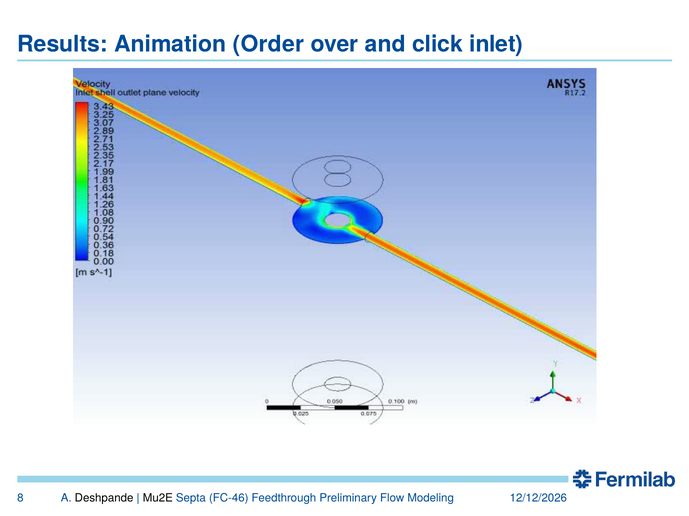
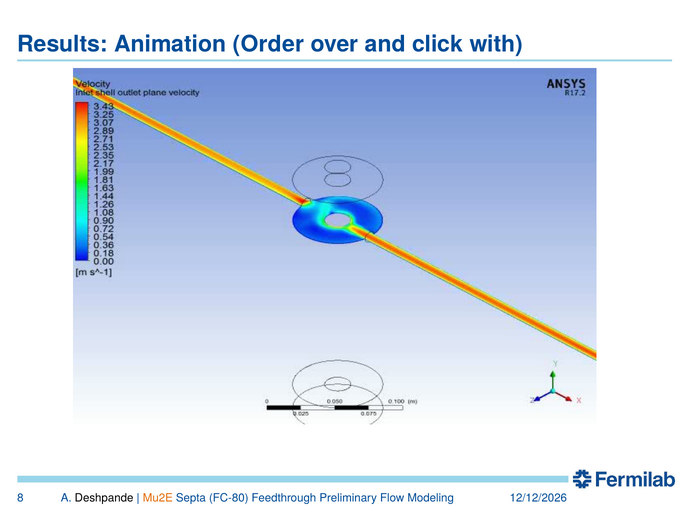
inlet: inlet -> with (496, 44)
Mu2E colour: black -> orange (158, 499)
FC-46: FC-46 -> FC-80 (229, 499)
